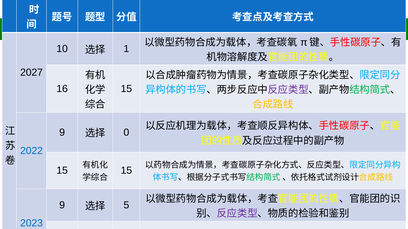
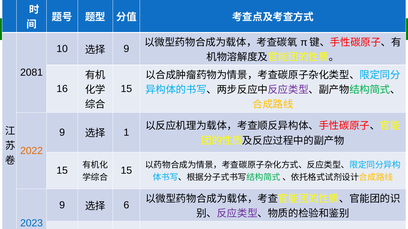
1: 1 -> 9 (126, 49)
2027: 2027 -> 2081 (32, 73)
0: 0 -> 1 (126, 133)
2022 colour: blue -> orange (32, 151)
5: 5 -> 6 (126, 206)
